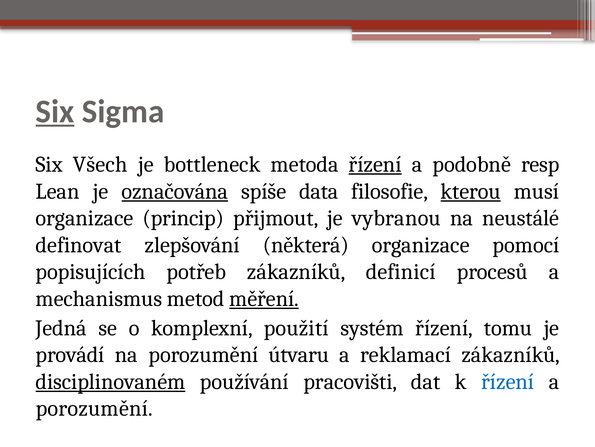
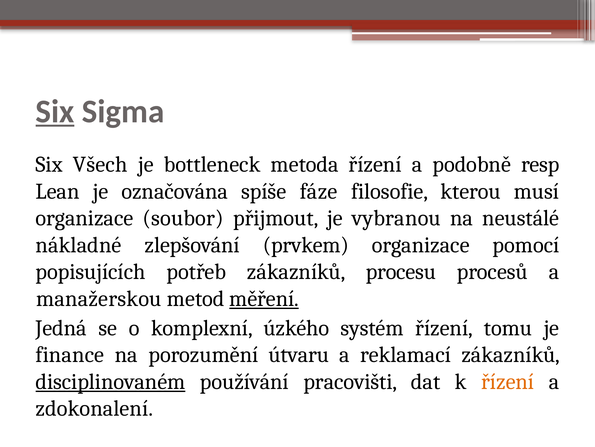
řízení underline: present -> none (375, 164)
označována underline: present -> none (175, 191)
data: data -> fáze (319, 191)
kterou underline: present -> none (471, 191)
princip: princip -> soubor (183, 218)
definovat: definovat -> nákladné (79, 245)
některá: některá -> prvkem (306, 245)
definicí: definicí -> procesu (401, 271)
mechanismus: mechanismus -> manažerskou (99, 298)
použití: použití -> úzkého (296, 328)
provádí: provádí -> finance (70, 354)
řízení colour: blue -> orange (508, 381)
porozumění: porozumění -> zdokonalení (94, 408)
